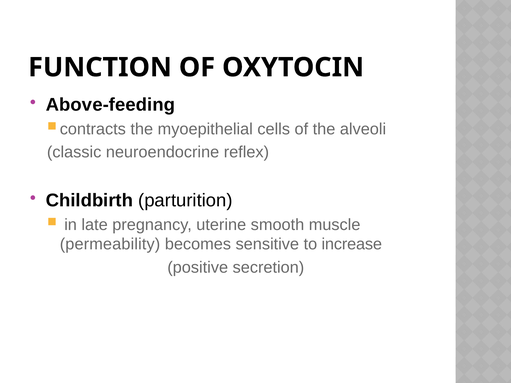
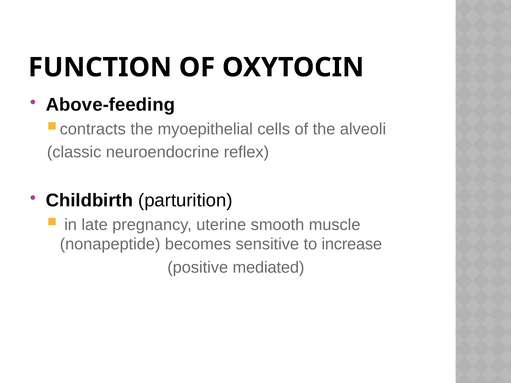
permeability: permeability -> nonapeptide (110, 244)
secretion: secretion -> mediated (268, 268)
